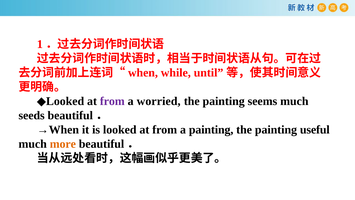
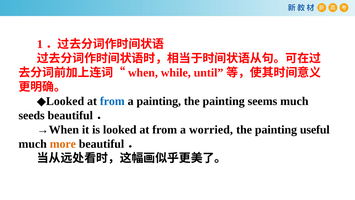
from colour: purple -> blue (112, 101)
a worried: worried -> painting (159, 101)
a painting: painting -> worried (211, 129)
